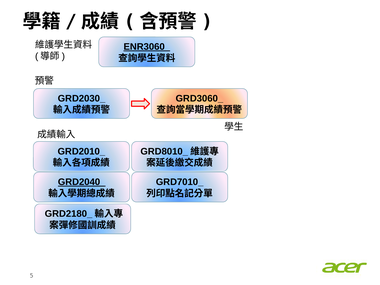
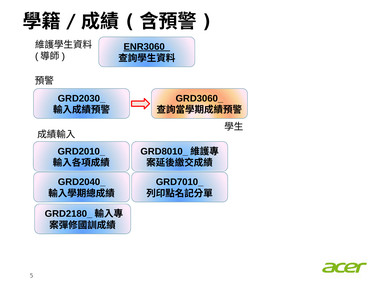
GRD2040_ underline: present -> none (82, 182)
